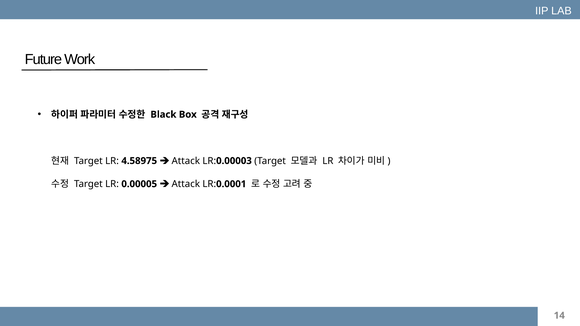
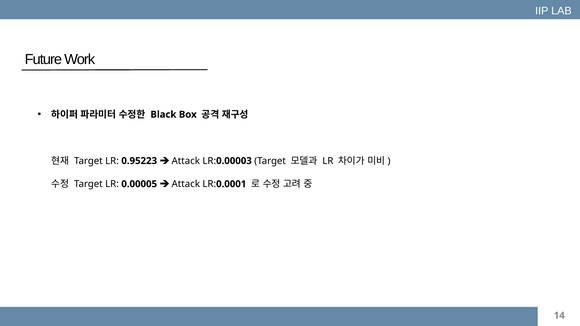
4.58975: 4.58975 -> 0.95223 (139, 161)
